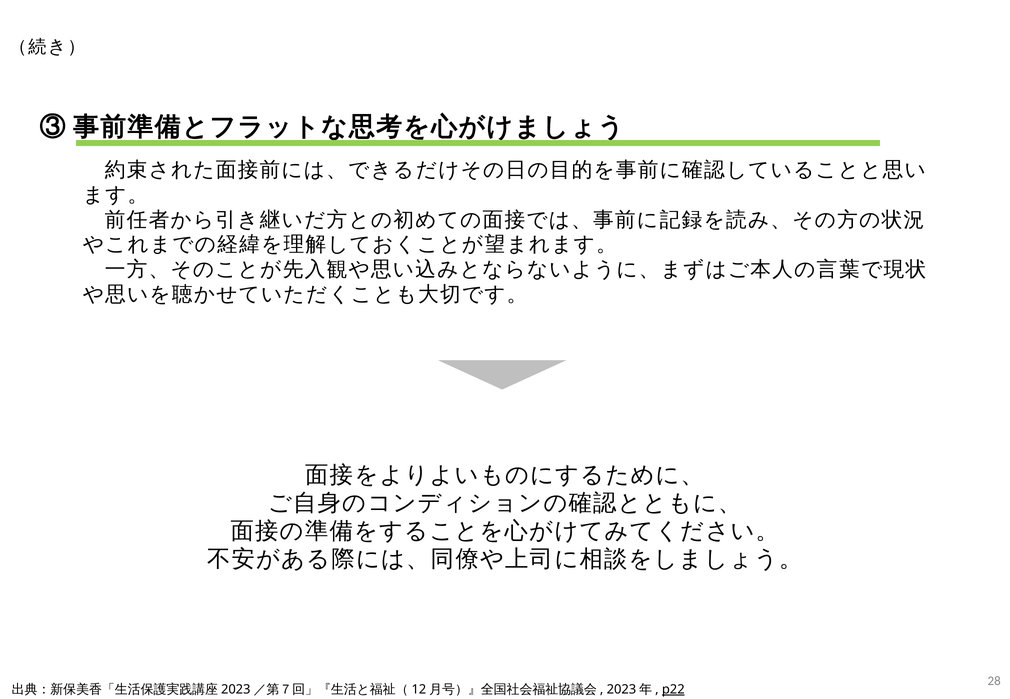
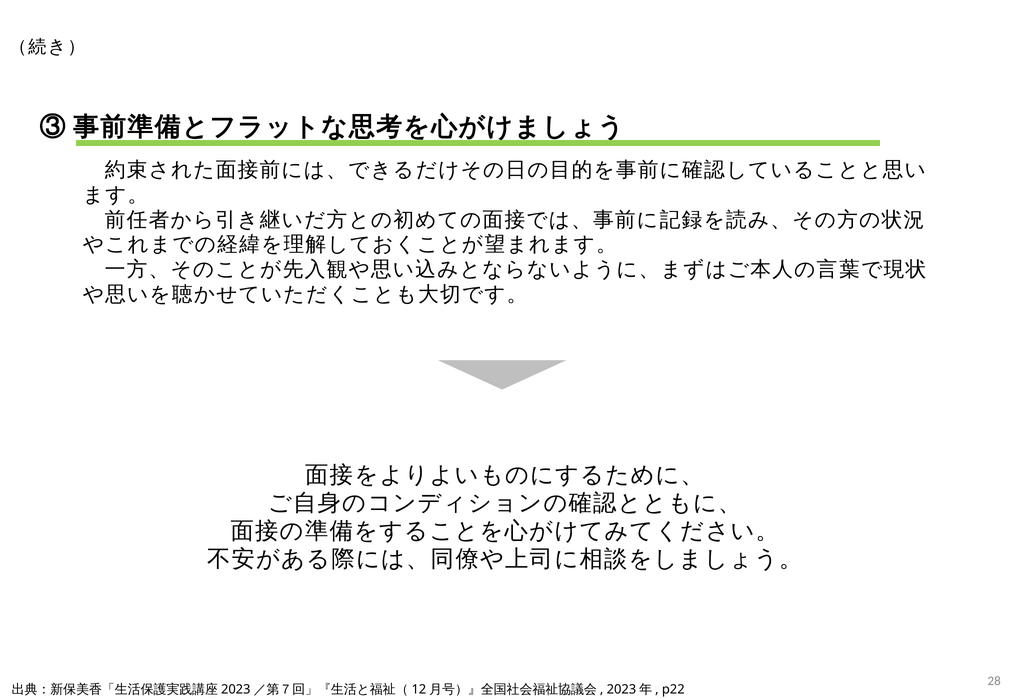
p22 underline: present -> none (673, 690)
